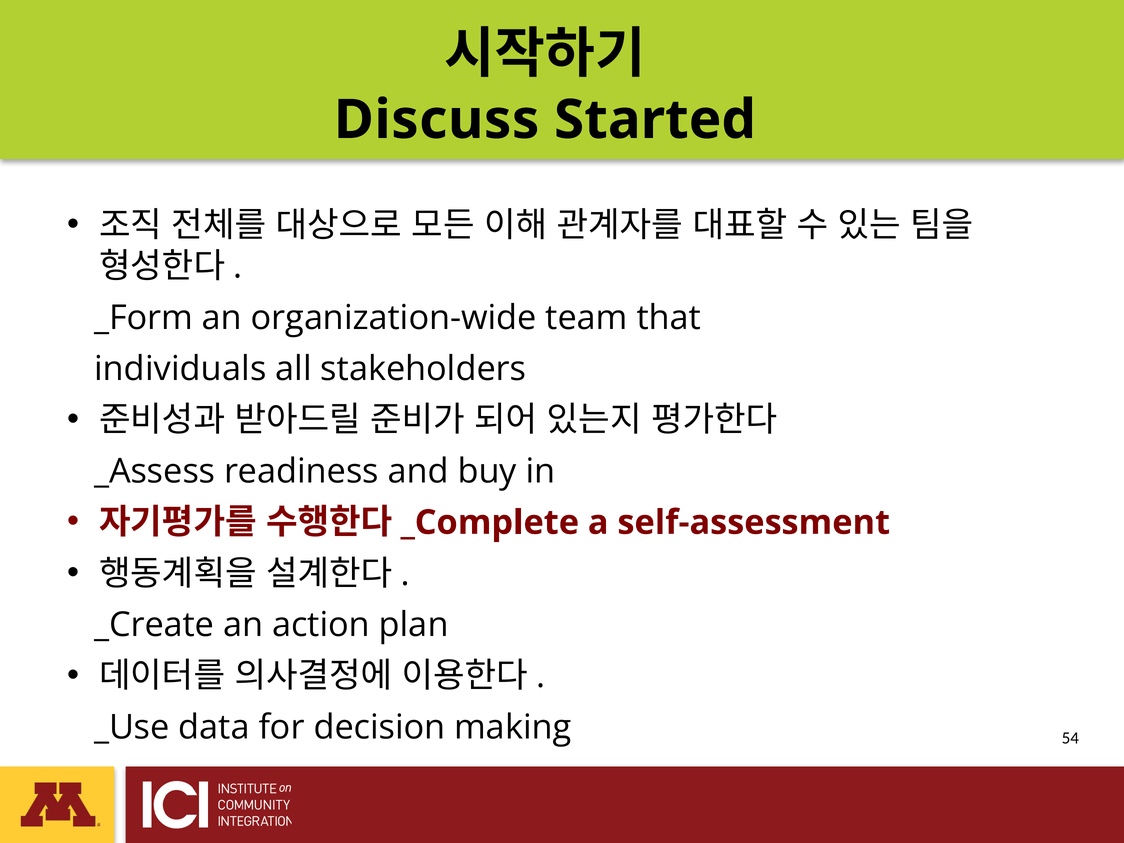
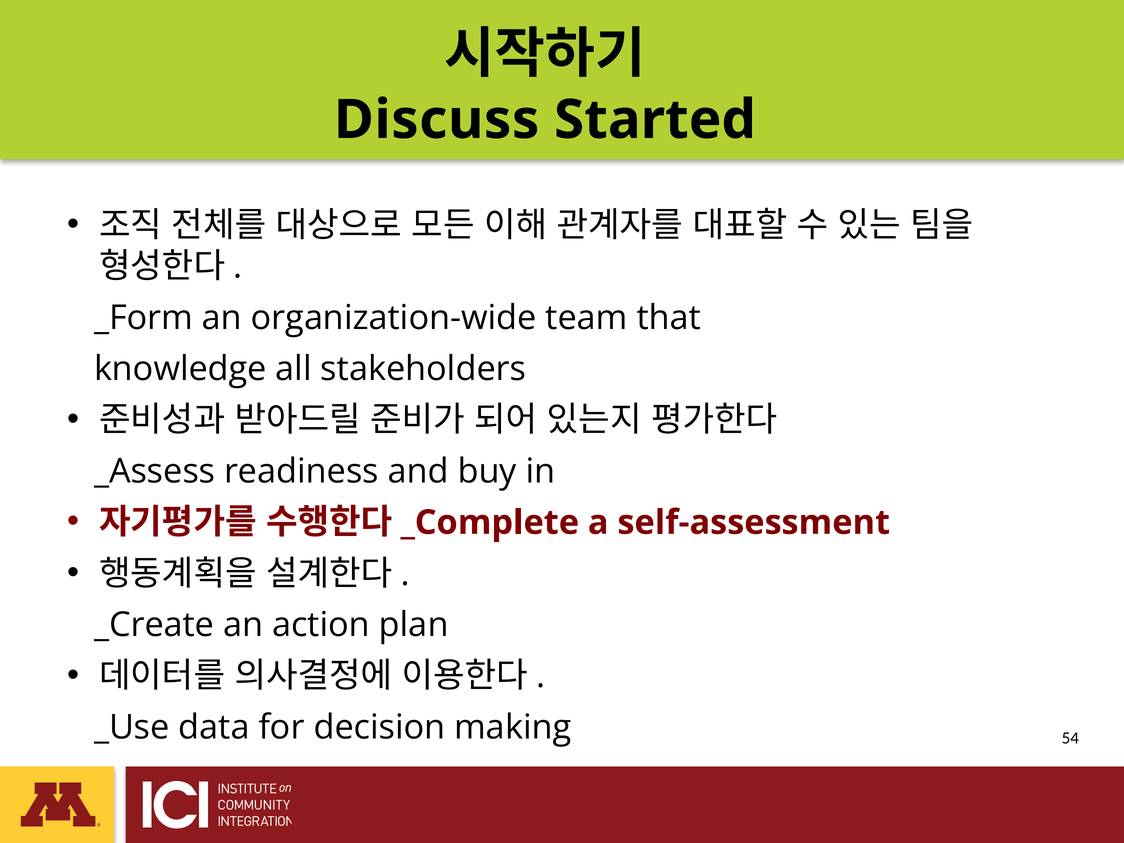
individuals: individuals -> knowledge (180, 369)
